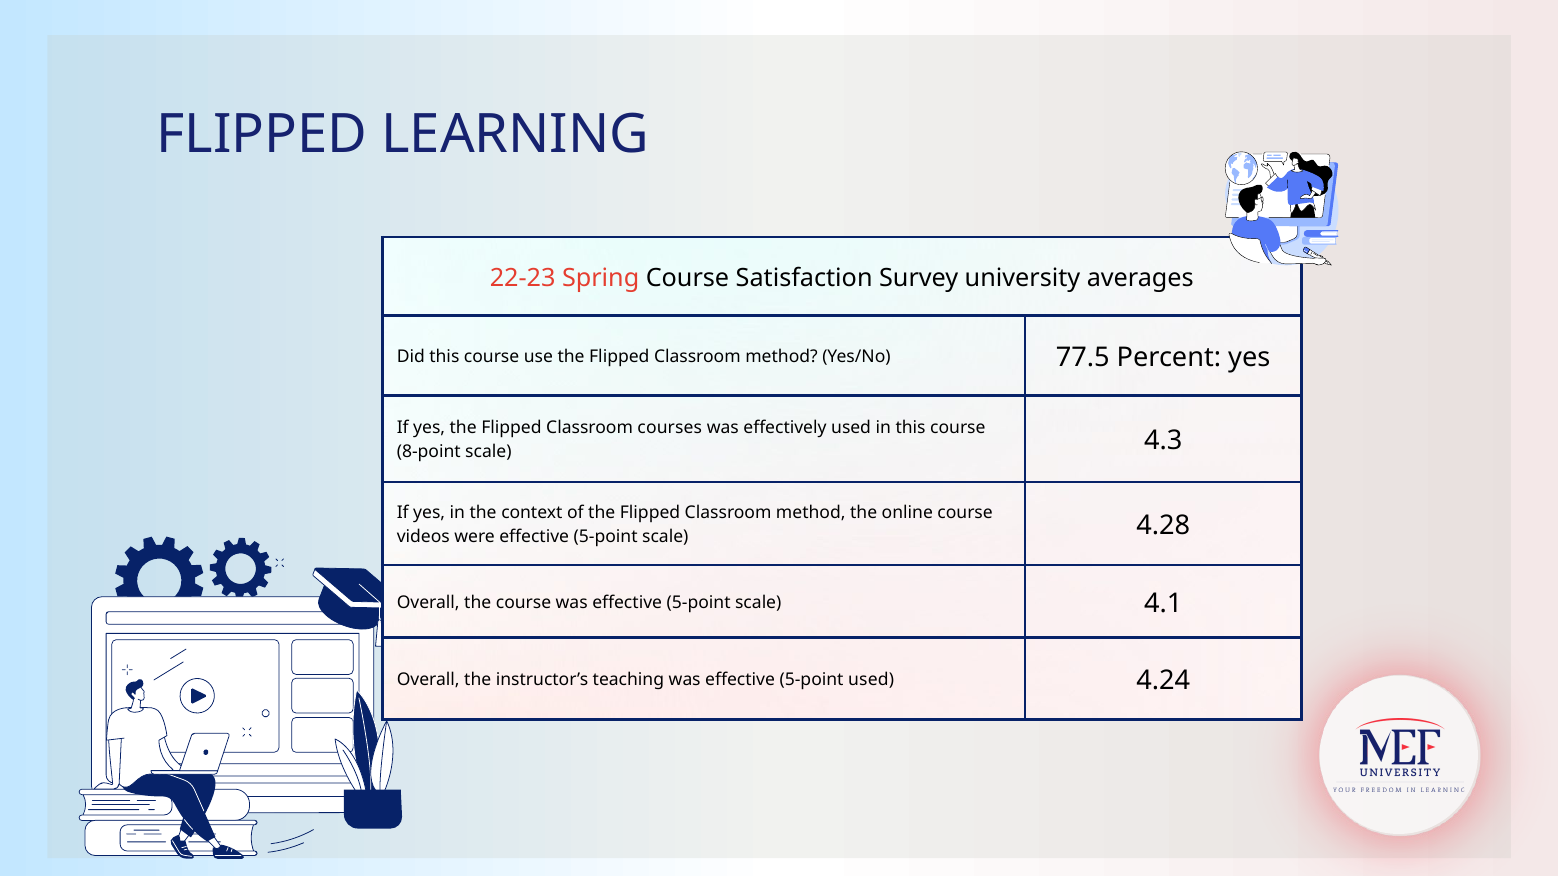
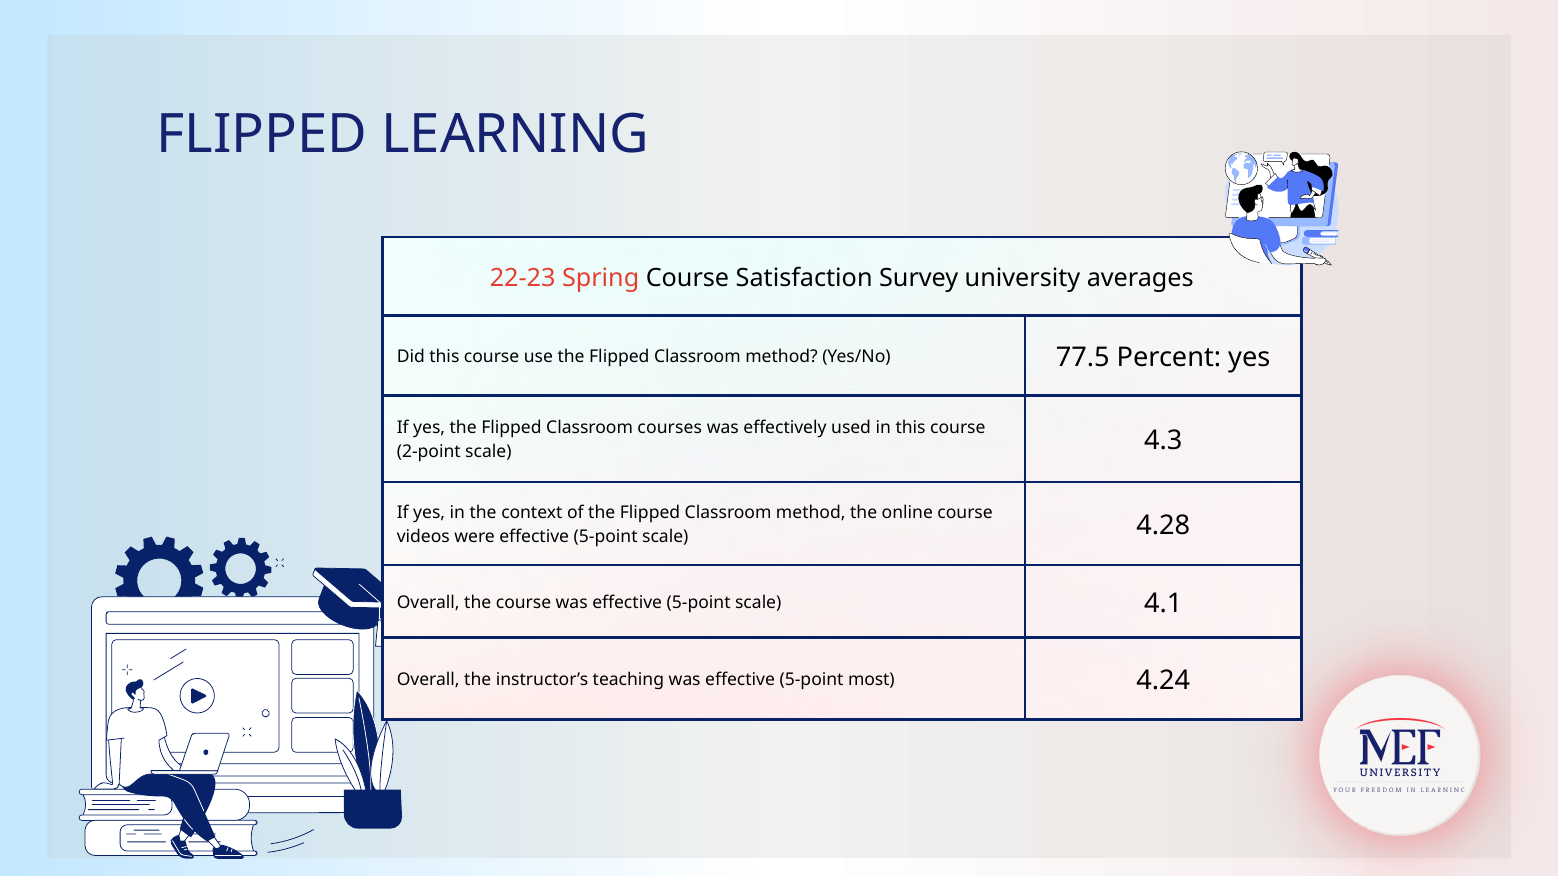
8-point: 8-point -> 2-point (429, 452)
5-point used: used -> most (871, 680)
